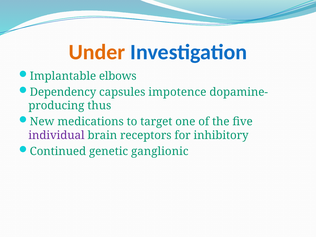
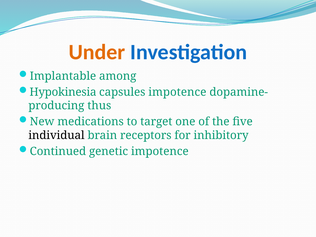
elbows: elbows -> among (118, 76)
Dependency: Dependency -> Hypokinesia (63, 92)
individual colour: purple -> black (56, 135)
genetic ganglionic: ganglionic -> impotence (160, 151)
